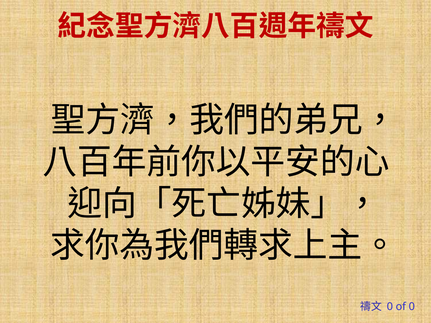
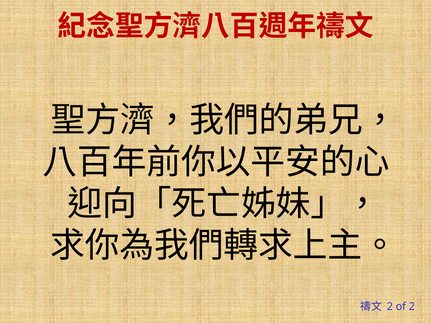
0: 0 -> 2 (390, 307)
of 0: 0 -> 2 (412, 307)
